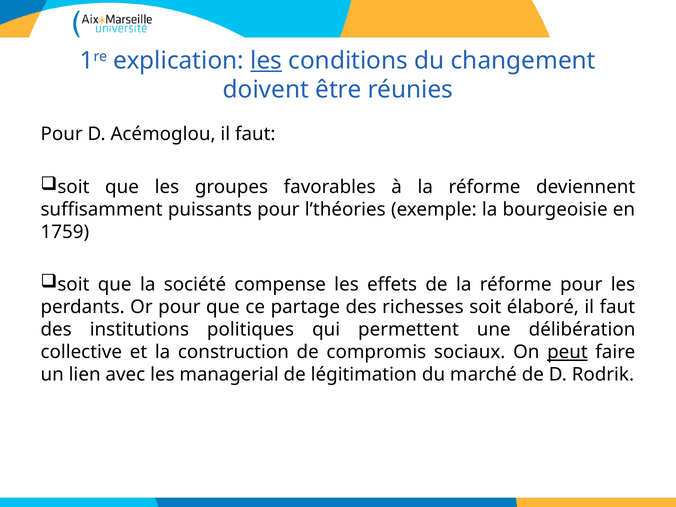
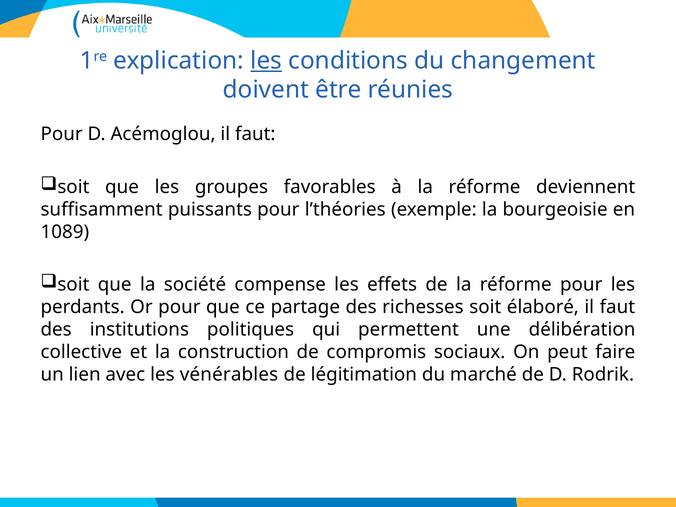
1759: 1759 -> 1089 (65, 232)
peut underline: present -> none (567, 352)
managerial: managerial -> vénérables (229, 375)
